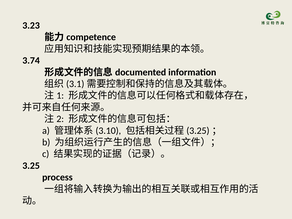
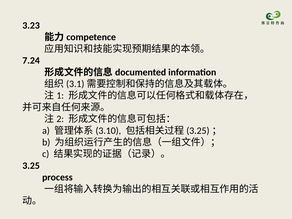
3.74: 3.74 -> 7.24 (31, 61)
